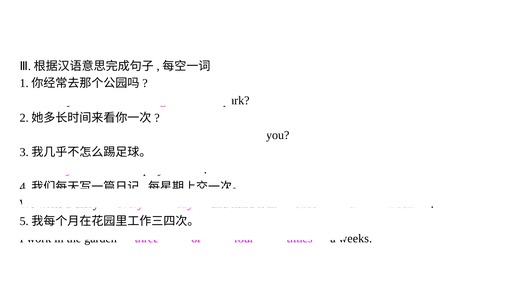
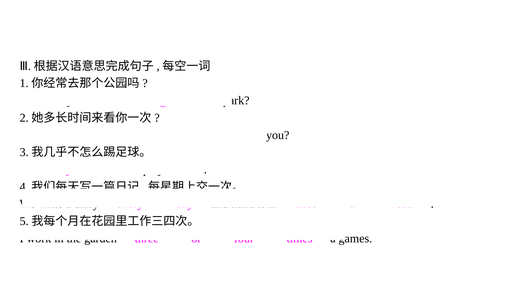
weeks: weeks -> games (355, 239)
